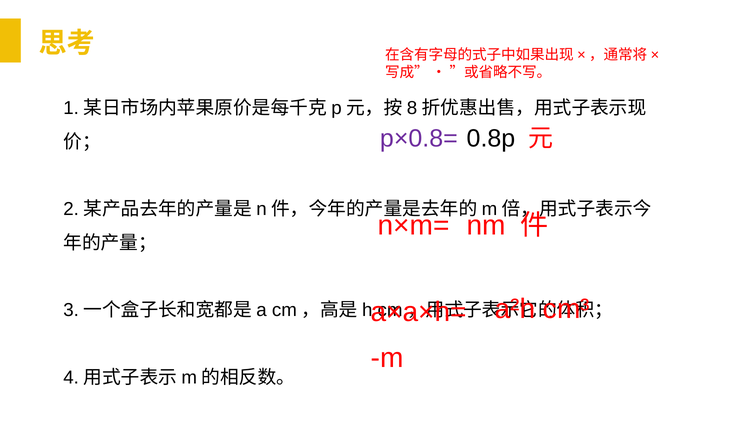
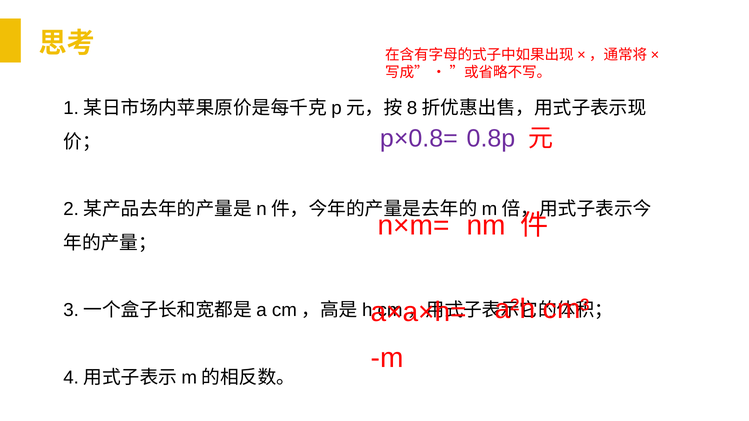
0.8p colour: black -> purple (491, 138)
